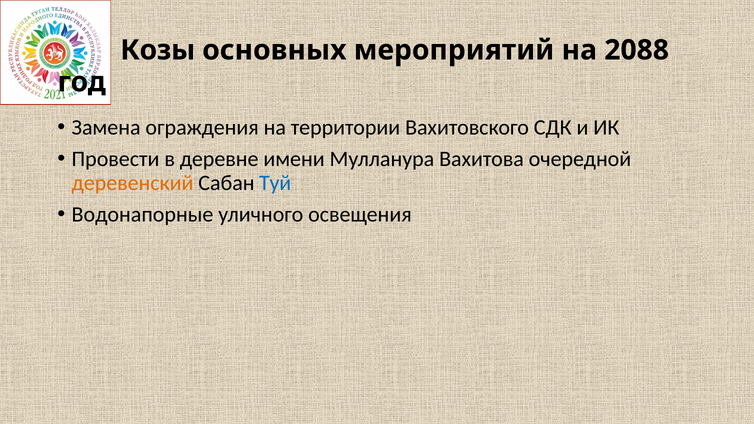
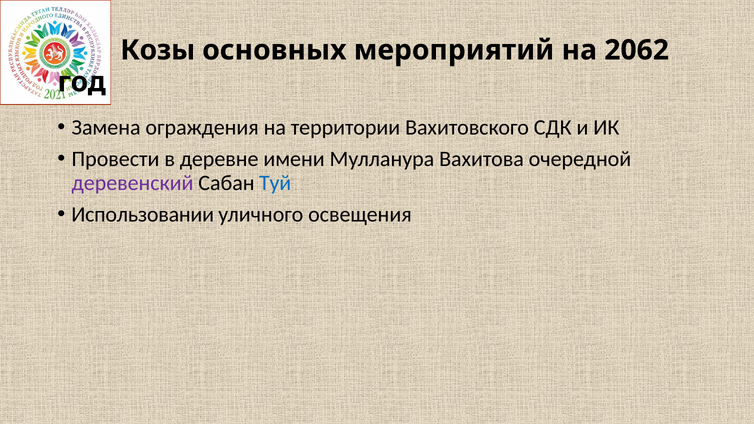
2088: 2088 -> 2062 (637, 50)
деревенский colour: orange -> purple (133, 183)
Водонапорные: Водонапорные -> Использовании (143, 214)
